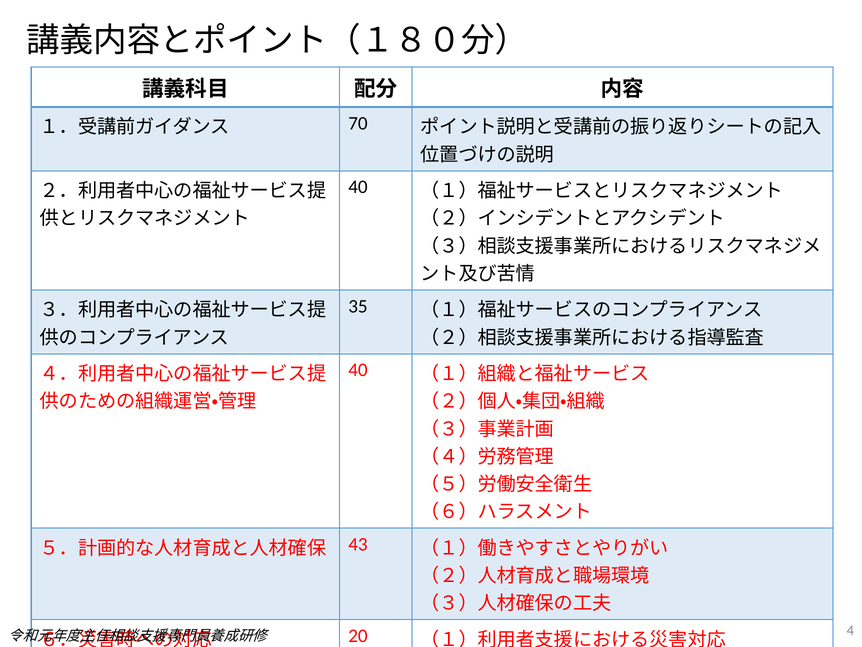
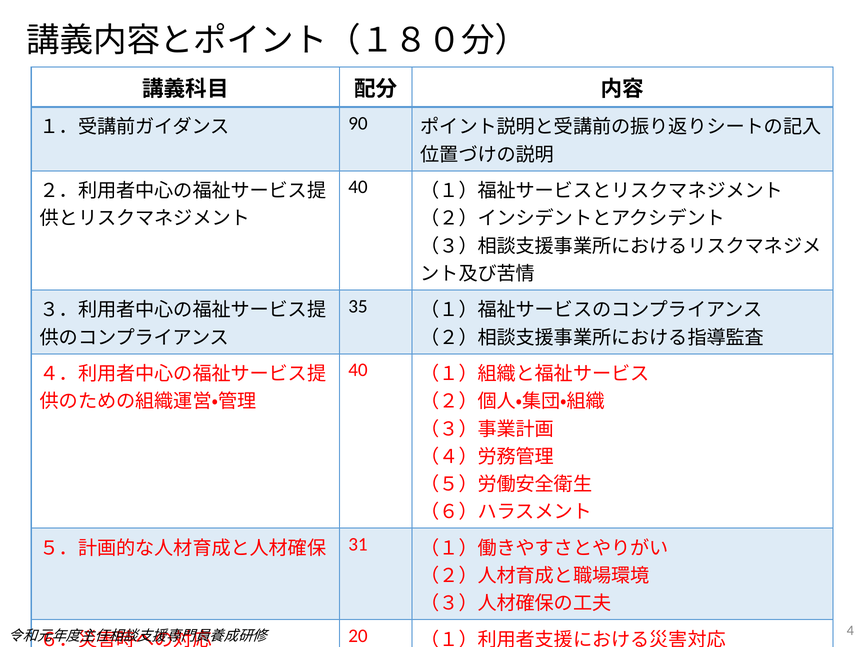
70: 70 -> 90 (358, 123)
43: 43 -> 31 (358, 544)
